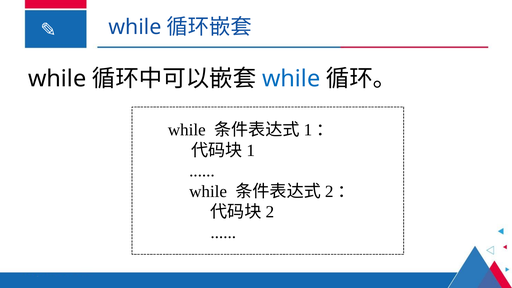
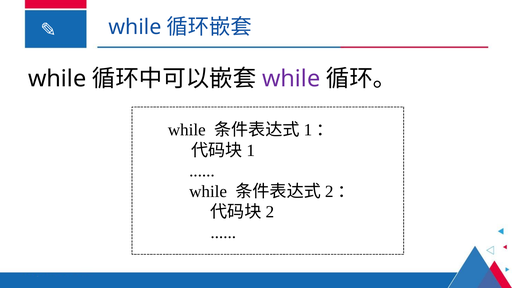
while colour: blue -> purple (291, 79)
